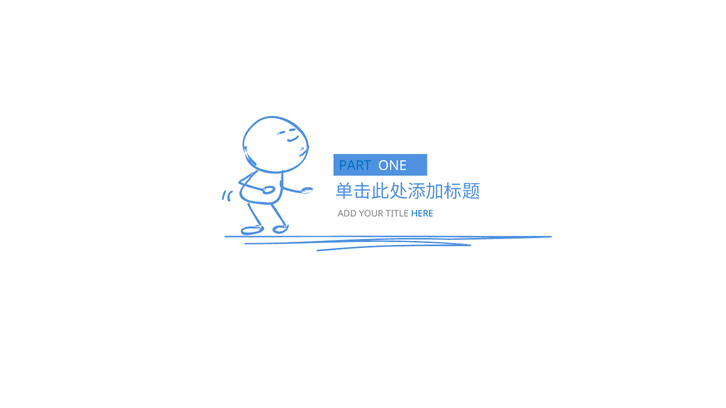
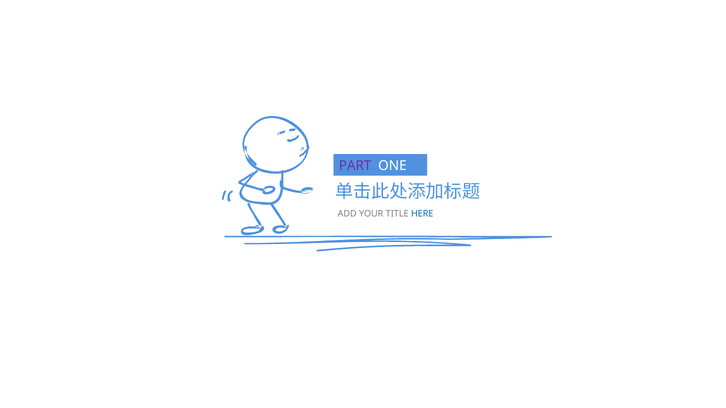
PART colour: blue -> purple (355, 166)
